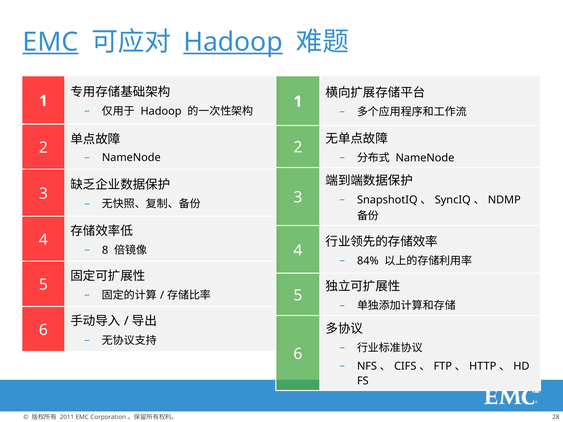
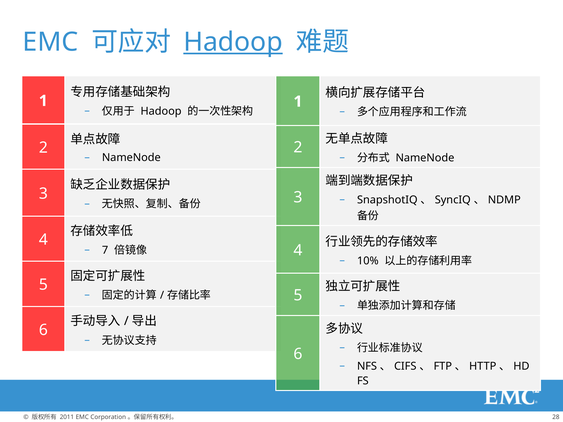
EMC underline: present -> none (50, 42)
8: 8 -> 7 (105, 250)
84%: 84% -> 10% (368, 261)
